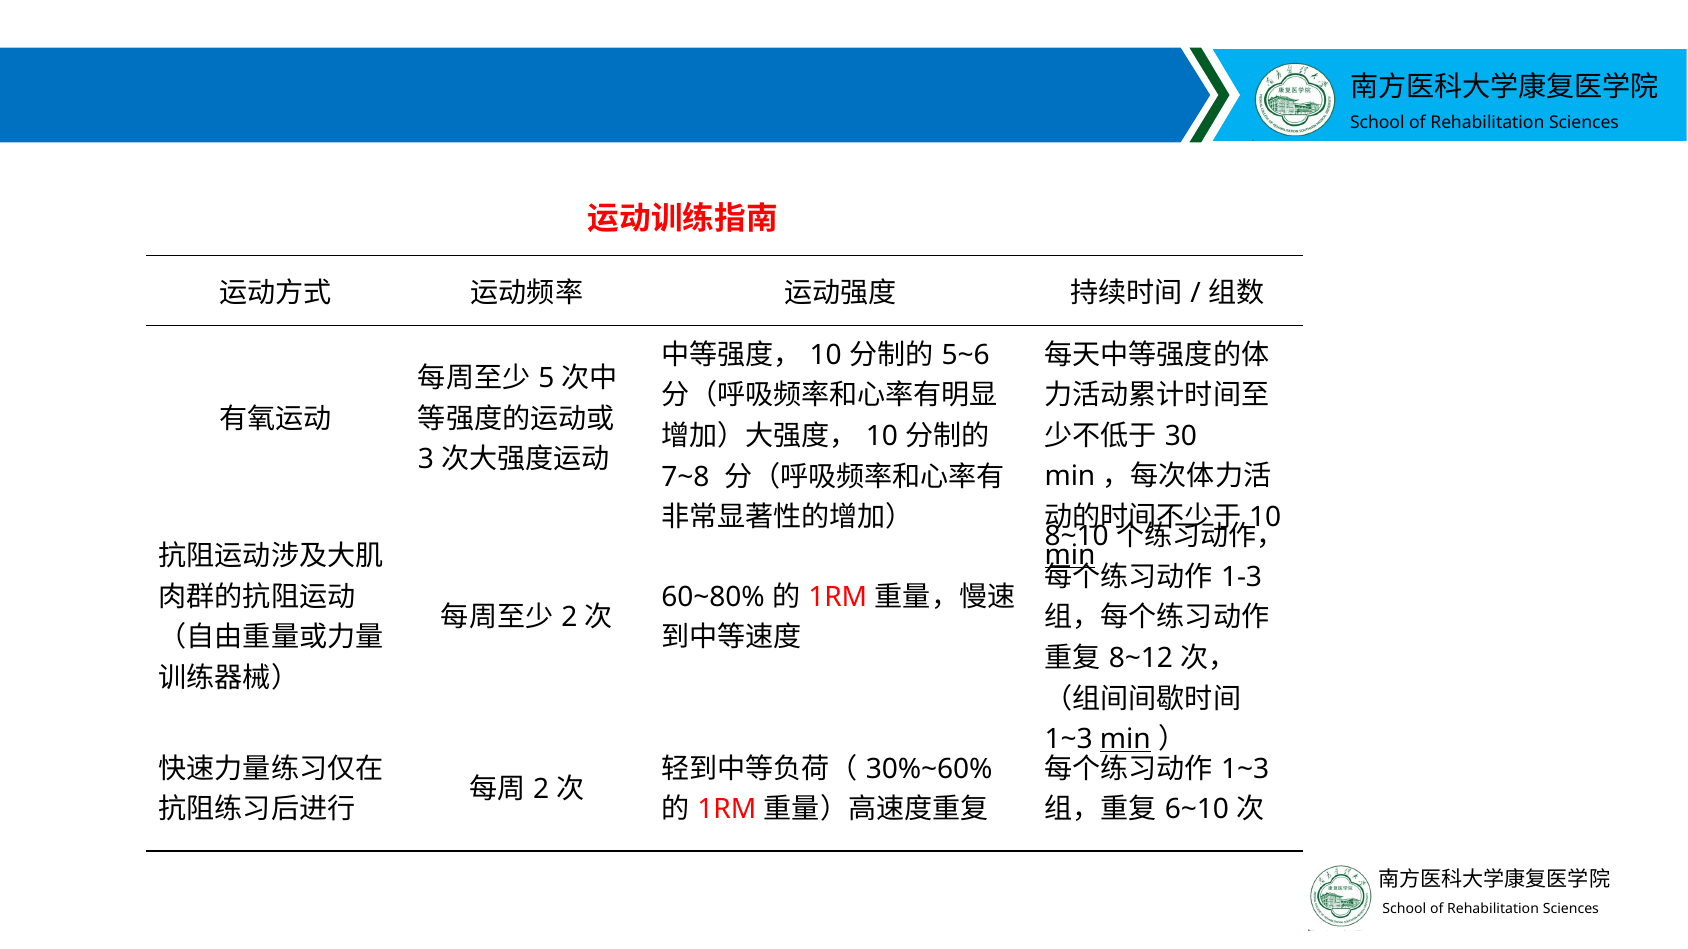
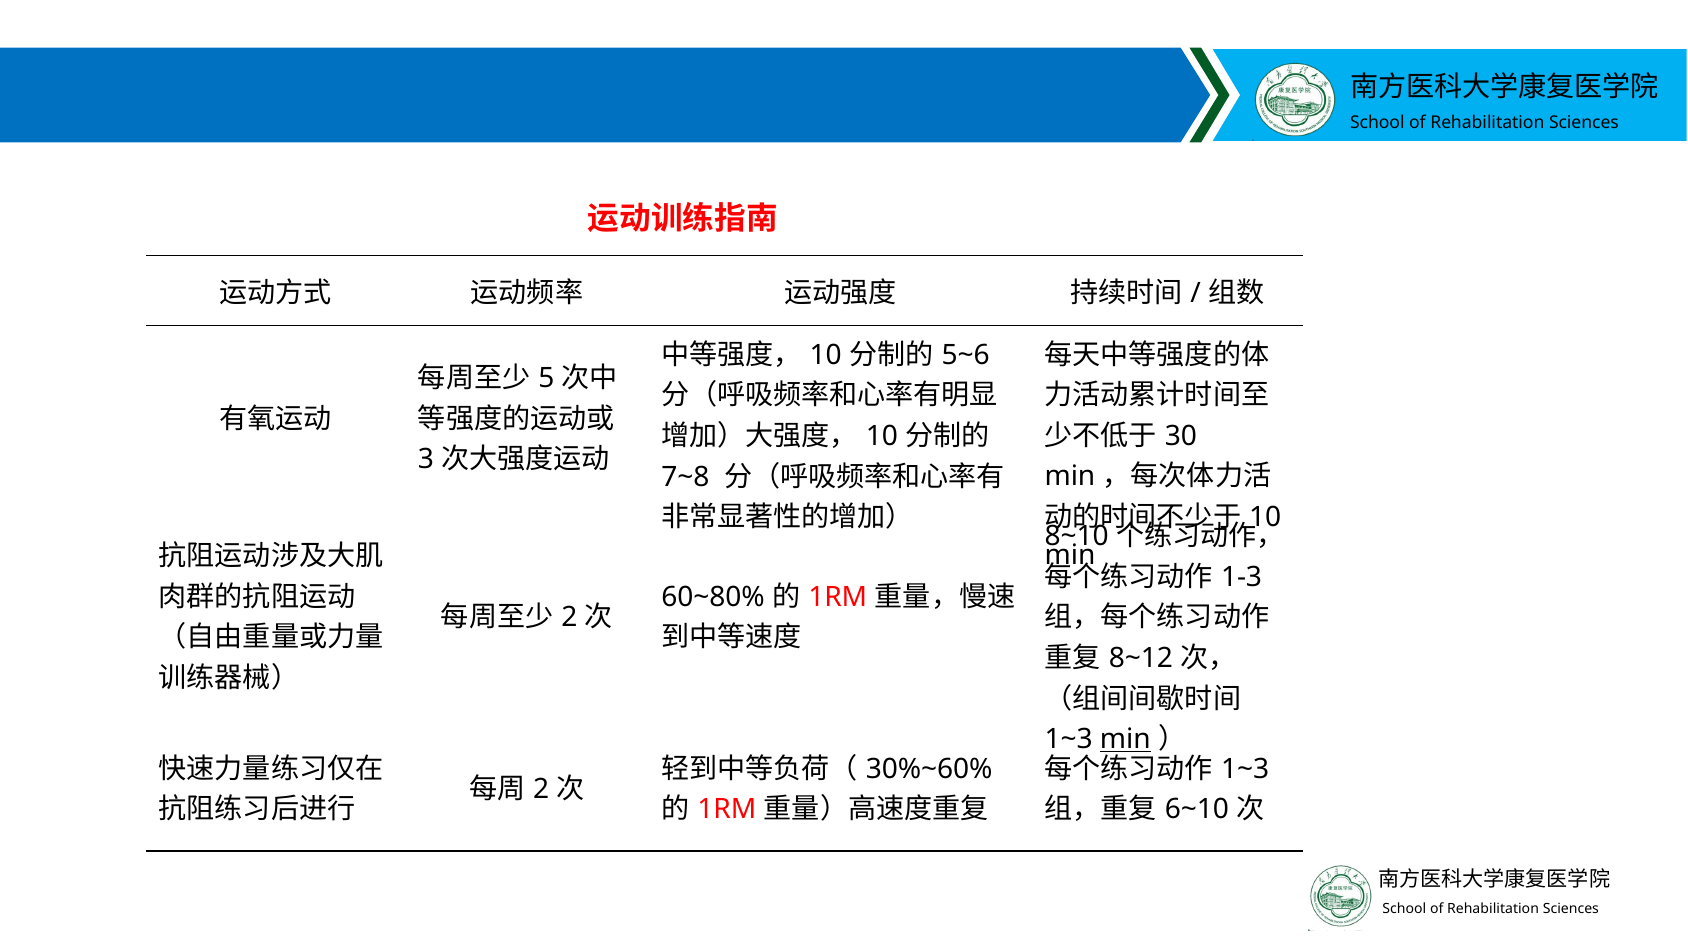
min underline: present -> none (1070, 556)
